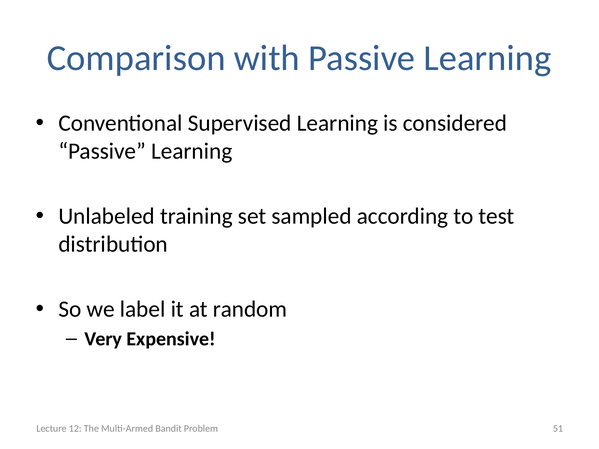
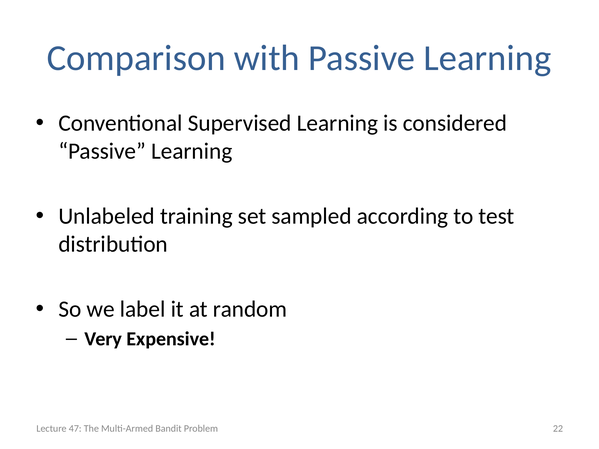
12: 12 -> 47 (75, 429)
51: 51 -> 22 (558, 429)
